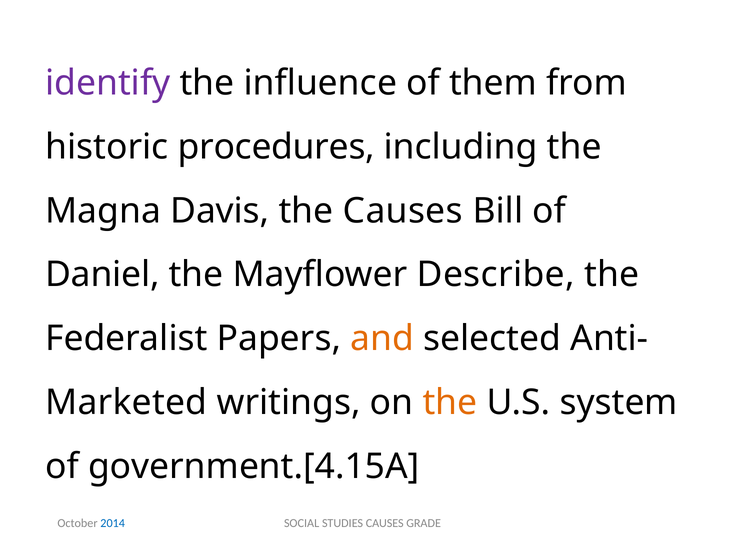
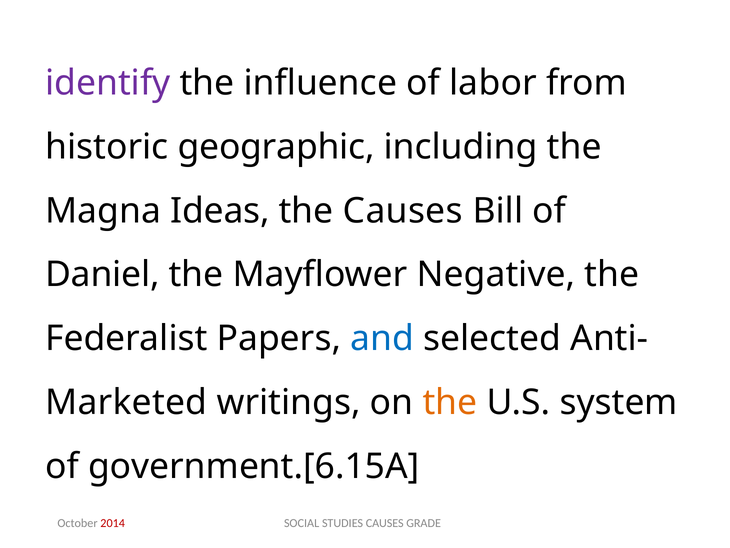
them: them -> labor (493, 83)
procedures: procedures -> geographic (276, 147)
Davis: Davis -> Ideas (220, 211)
Describe: Describe -> Negative (496, 275)
and colour: orange -> blue (382, 338)
government.[4.15A: government.[4.15A -> government.[6.15A (254, 466)
2014 colour: blue -> red (113, 523)
